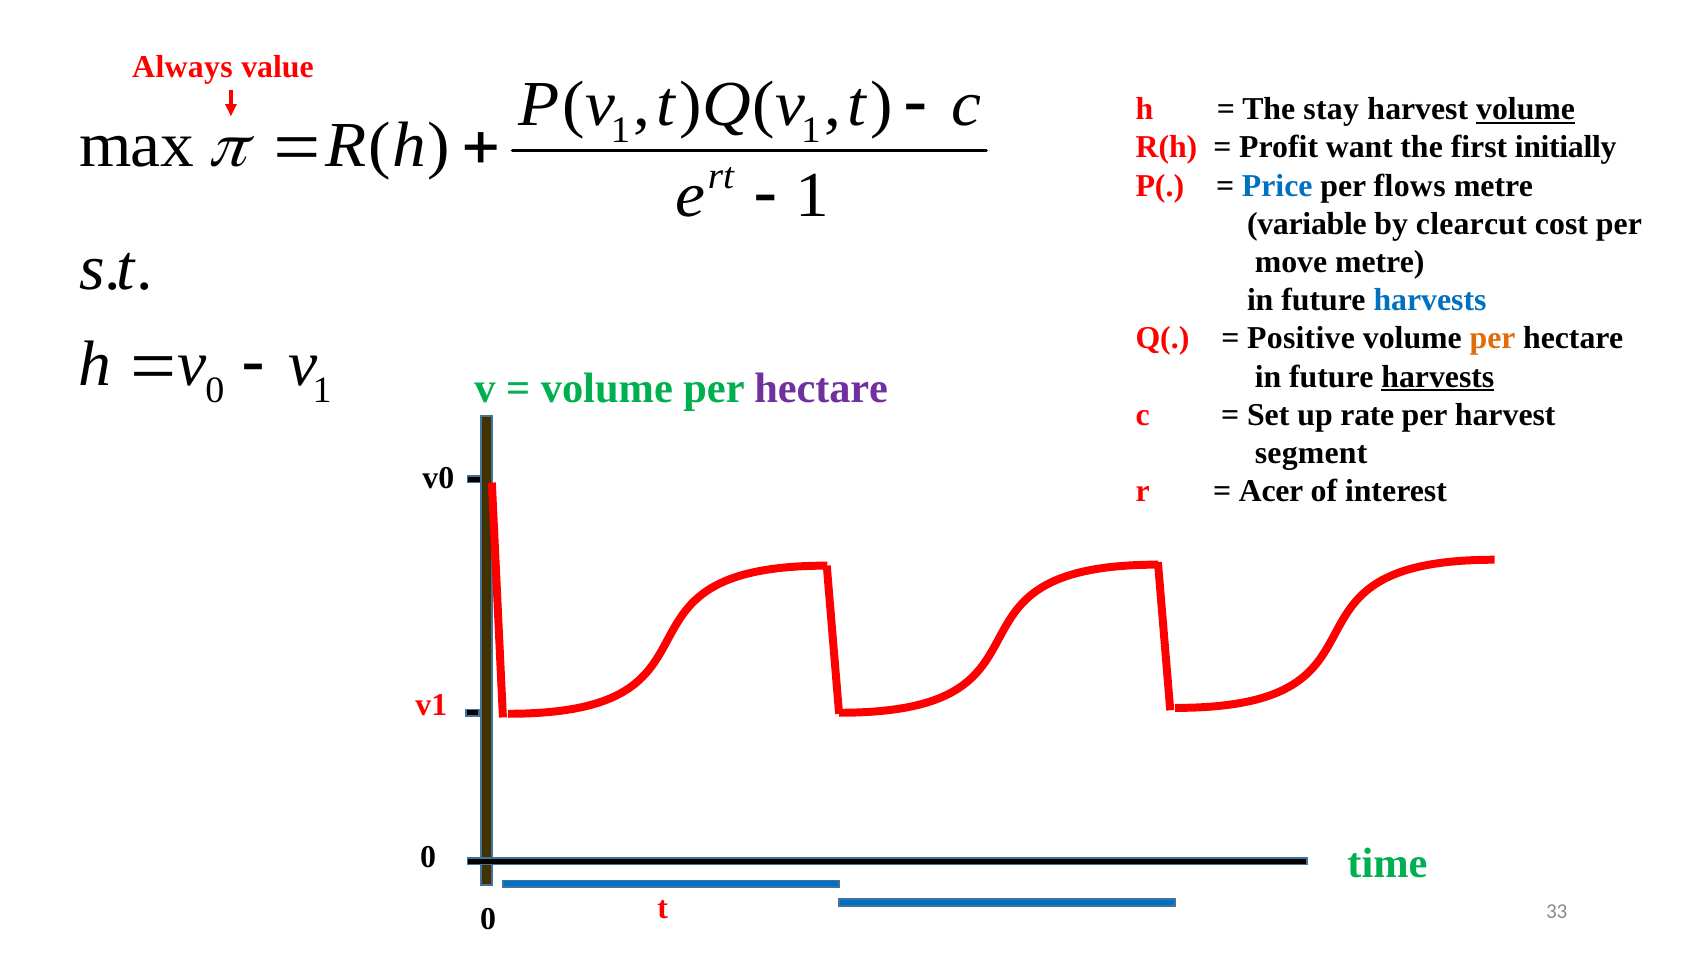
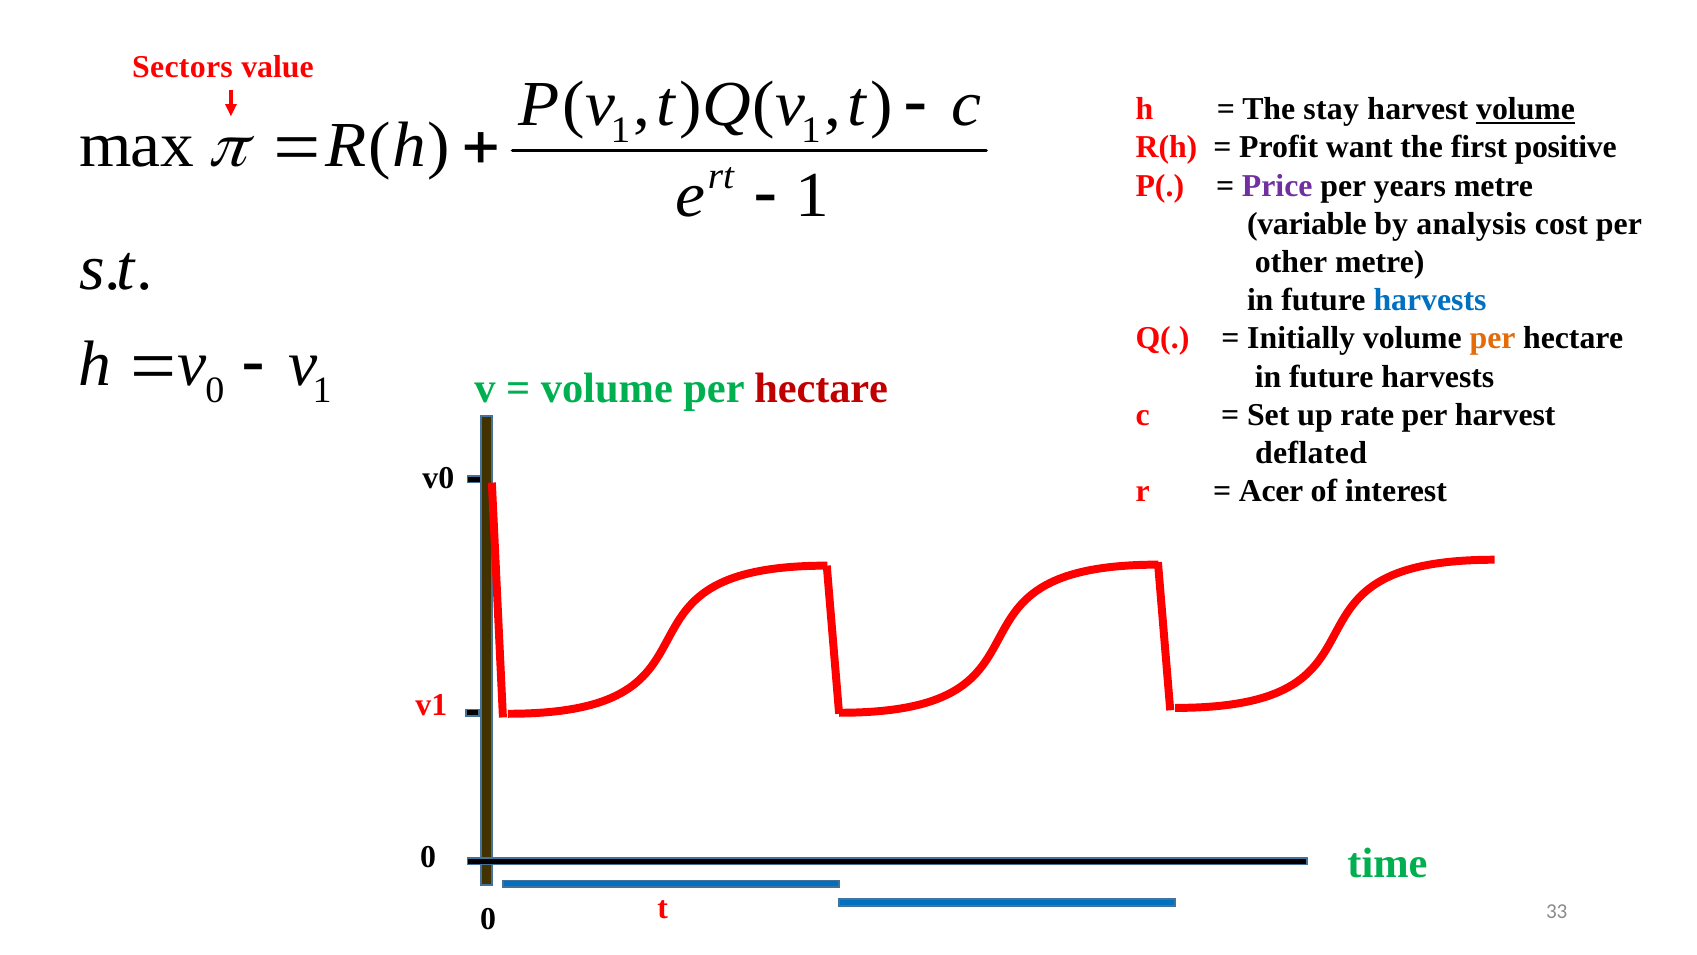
Always: Always -> Sectors (182, 66)
initially: initially -> positive (1566, 147)
Price colour: blue -> purple (1277, 186)
flows: flows -> years (1410, 186)
clearcut: clearcut -> analysis (1471, 224)
move: move -> other (1291, 262)
Positive: Positive -> Initially (1301, 338)
harvests underline: present -> none (1438, 376)
hectare colour: purple -> red (821, 388)
segment: segment -> deflated (1311, 453)
